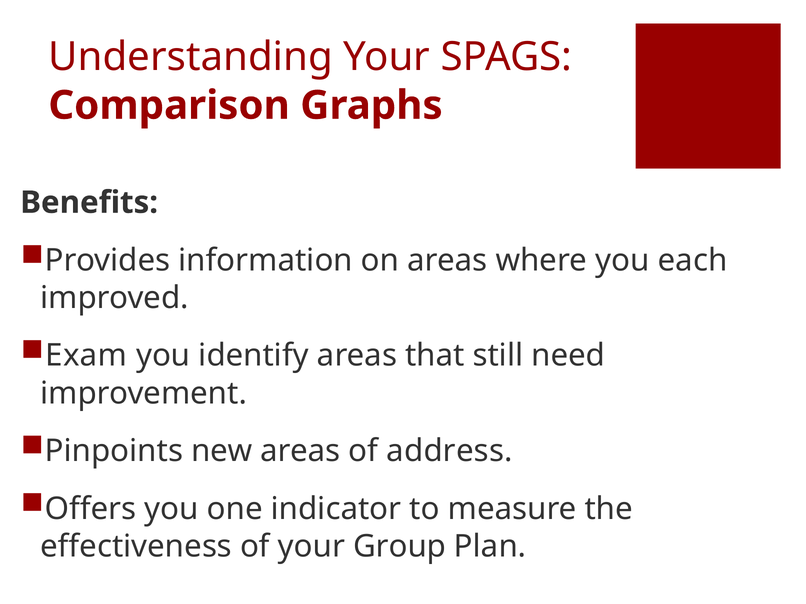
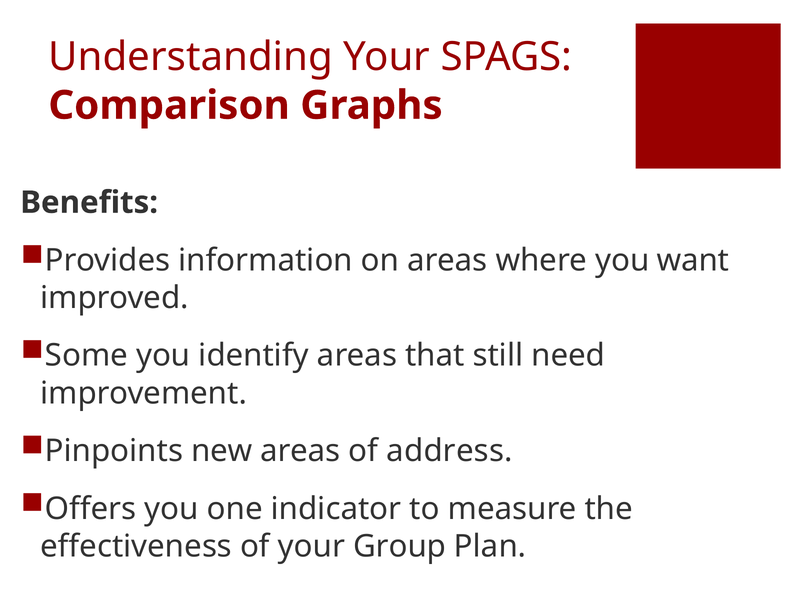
each: each -> want (693, 260)
Exam: Exam -> Some (86, 356)
